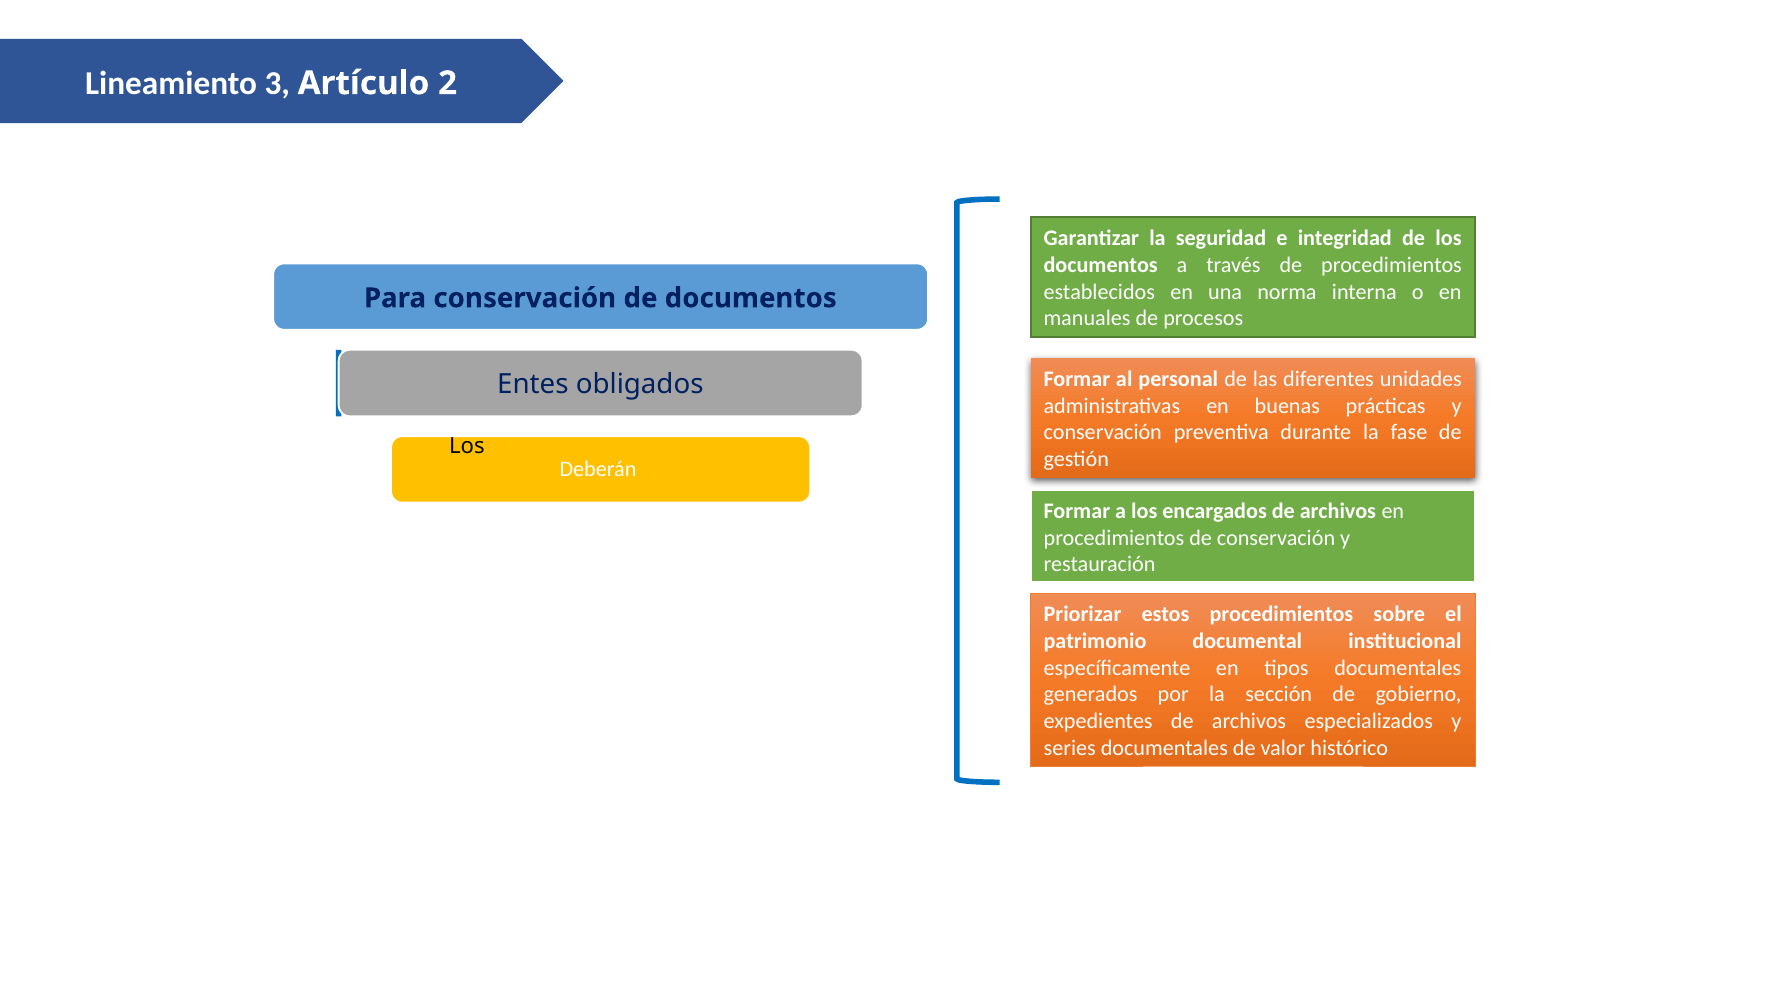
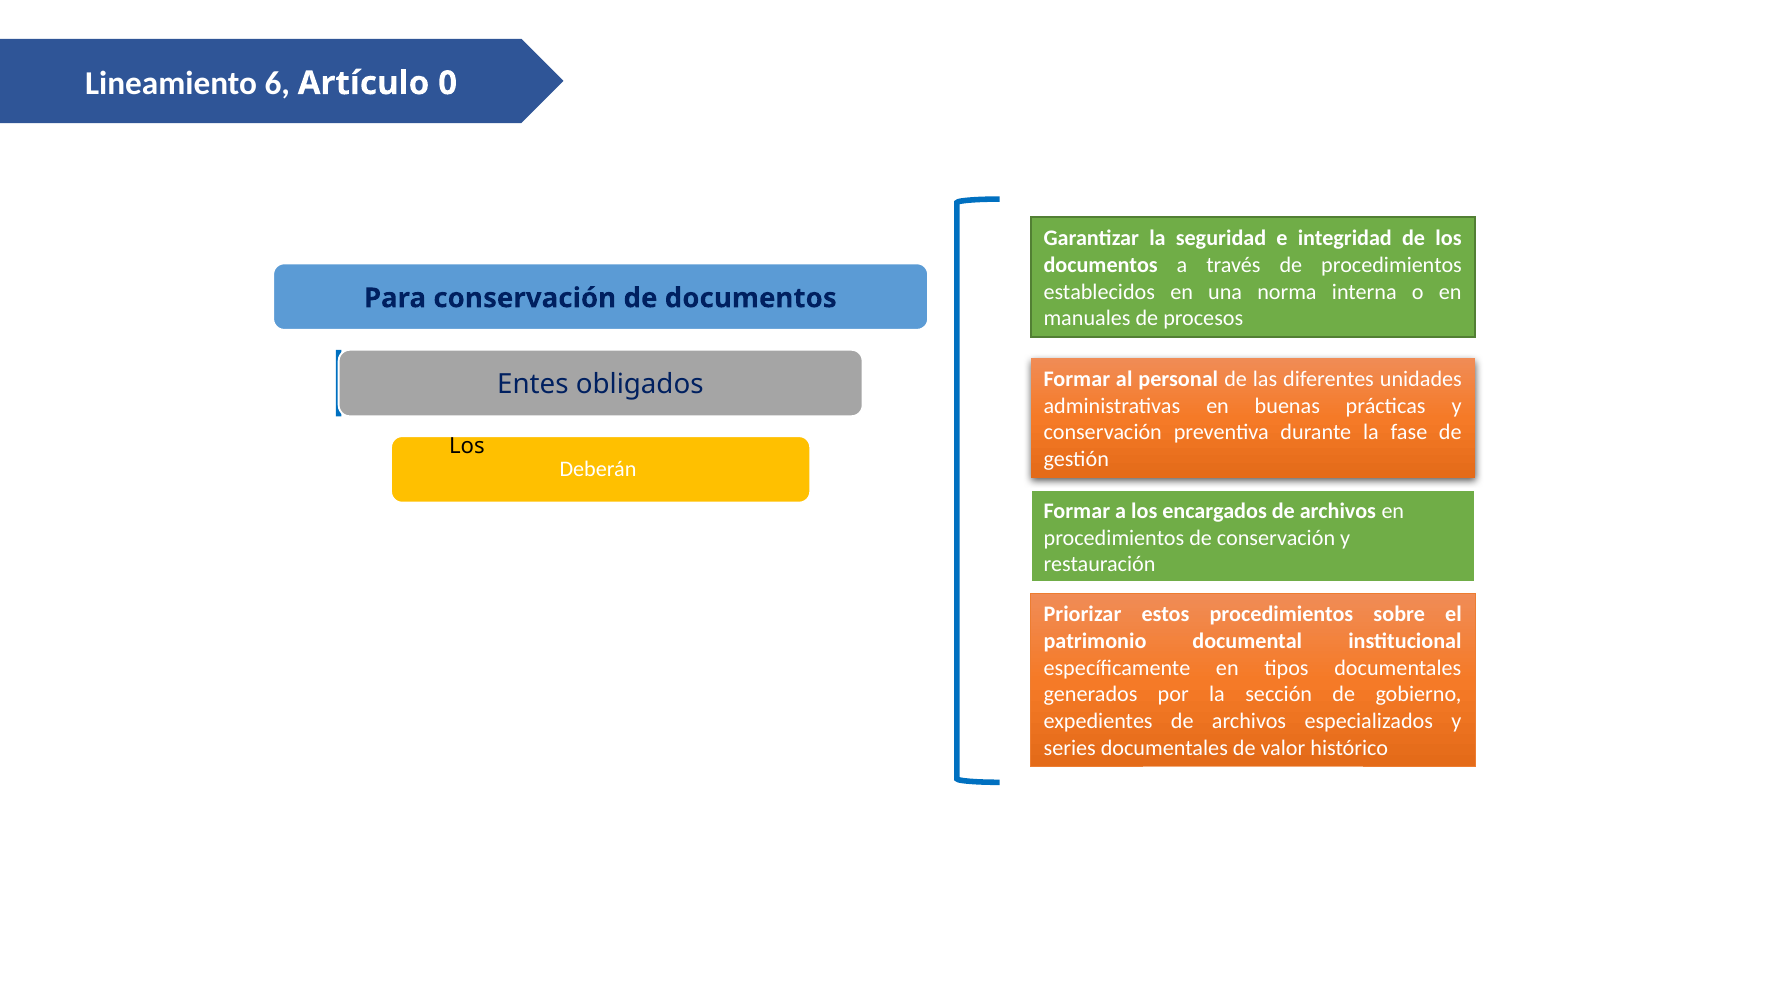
3: 3 -> 6 (277, 83)
2: 2 -> 0 (448, 83)
